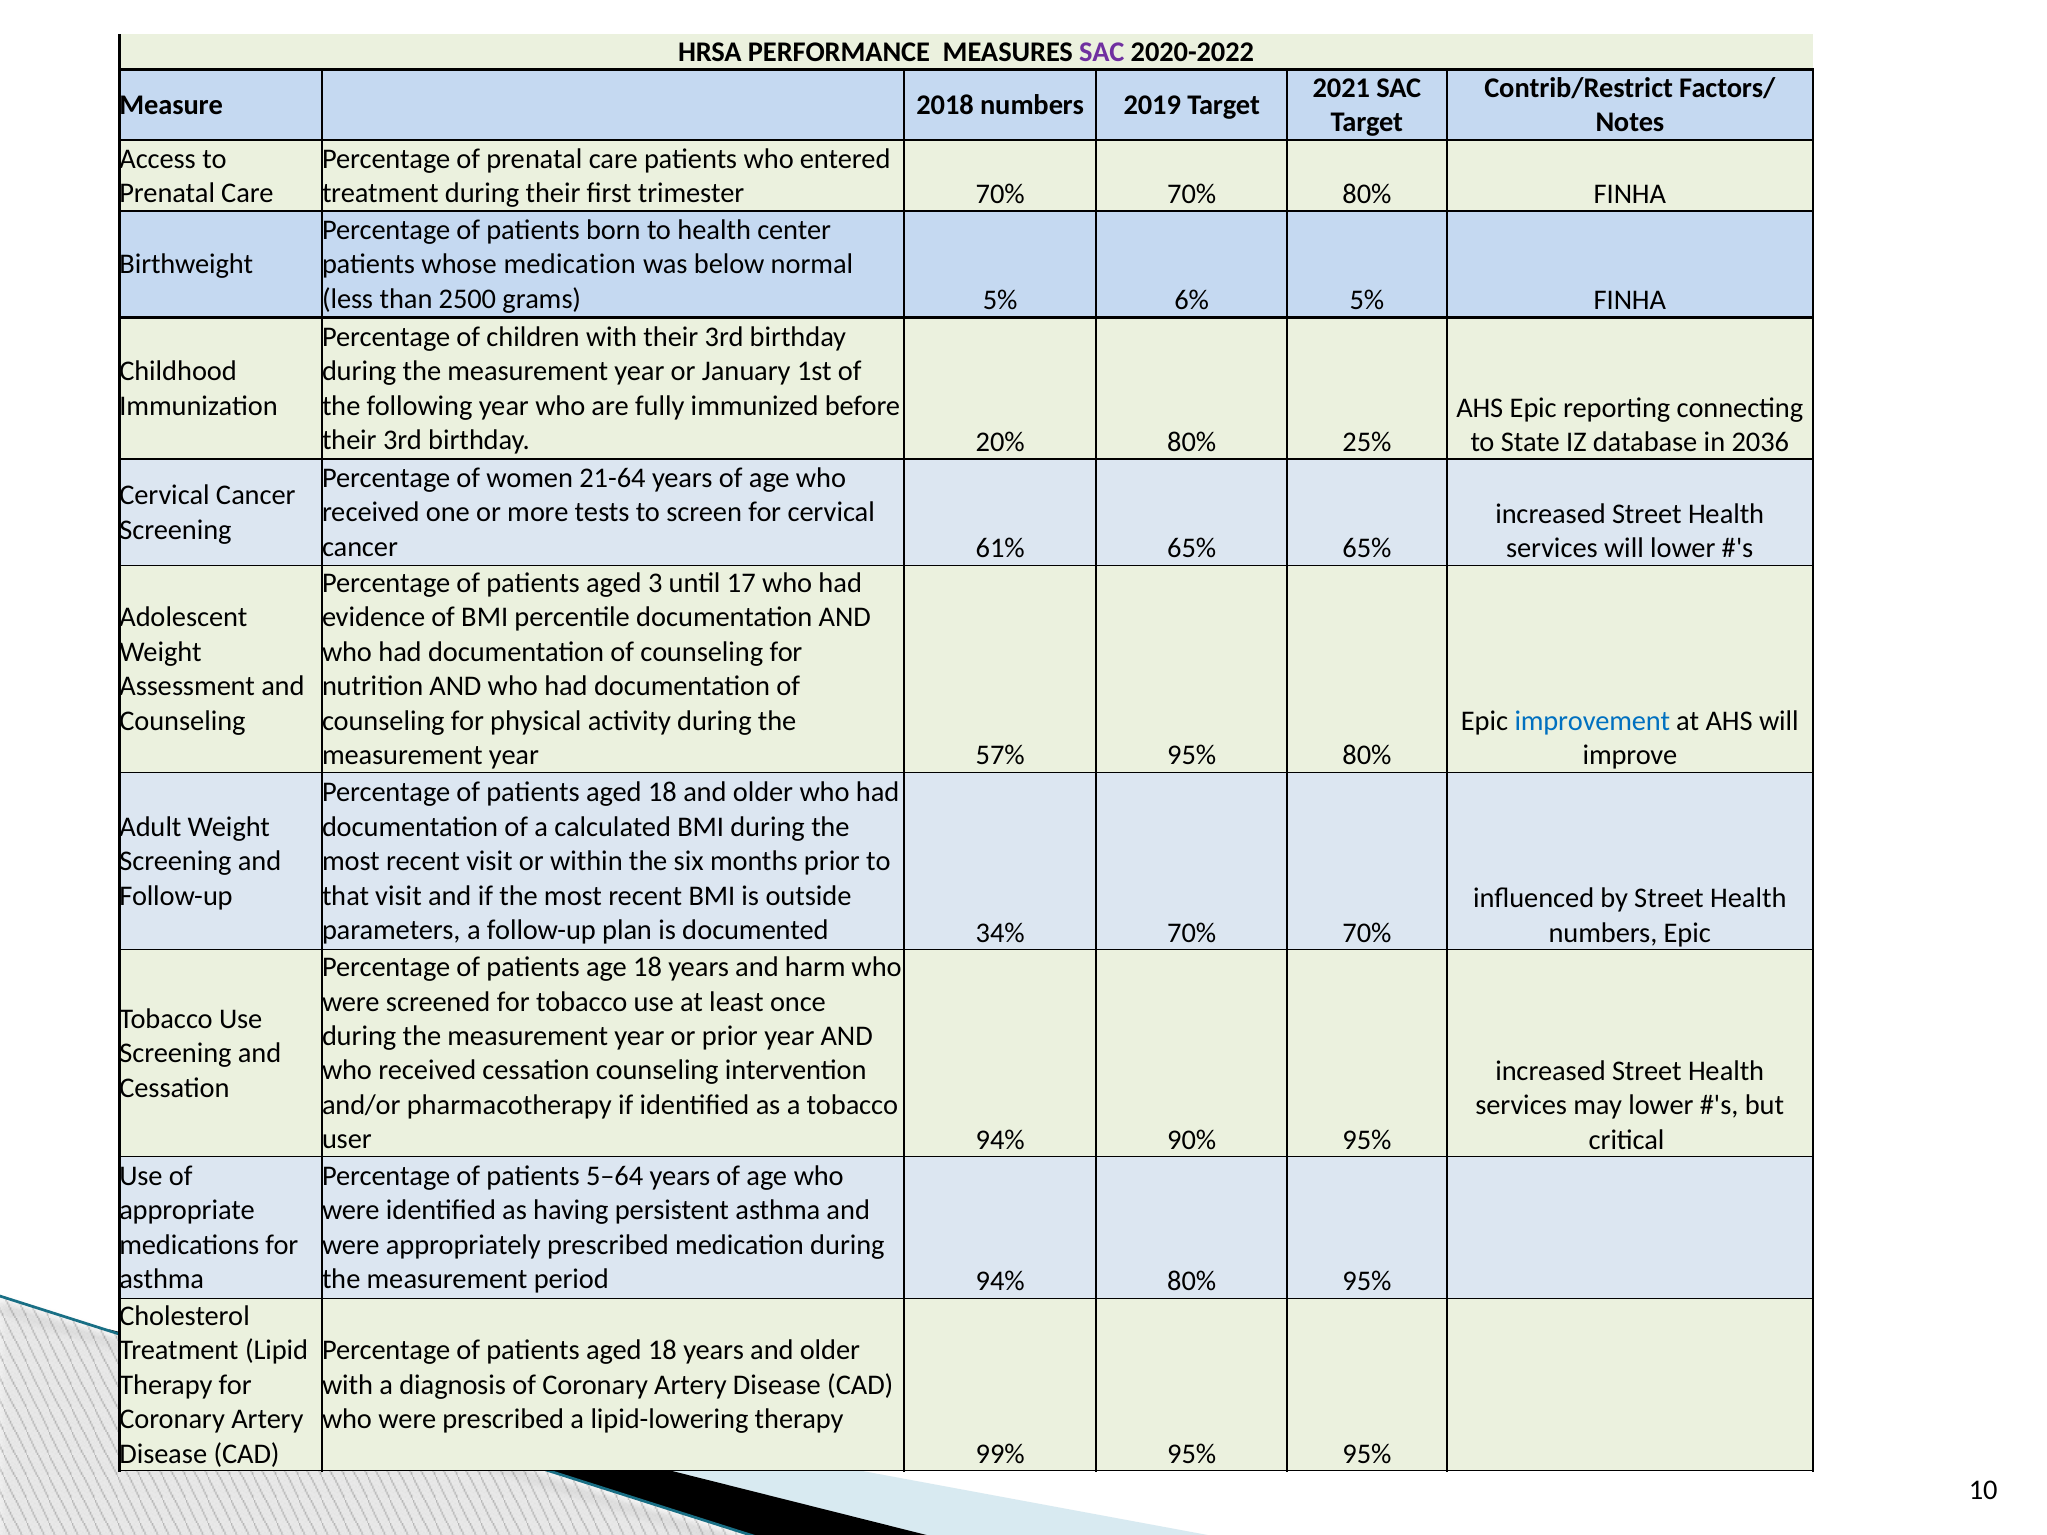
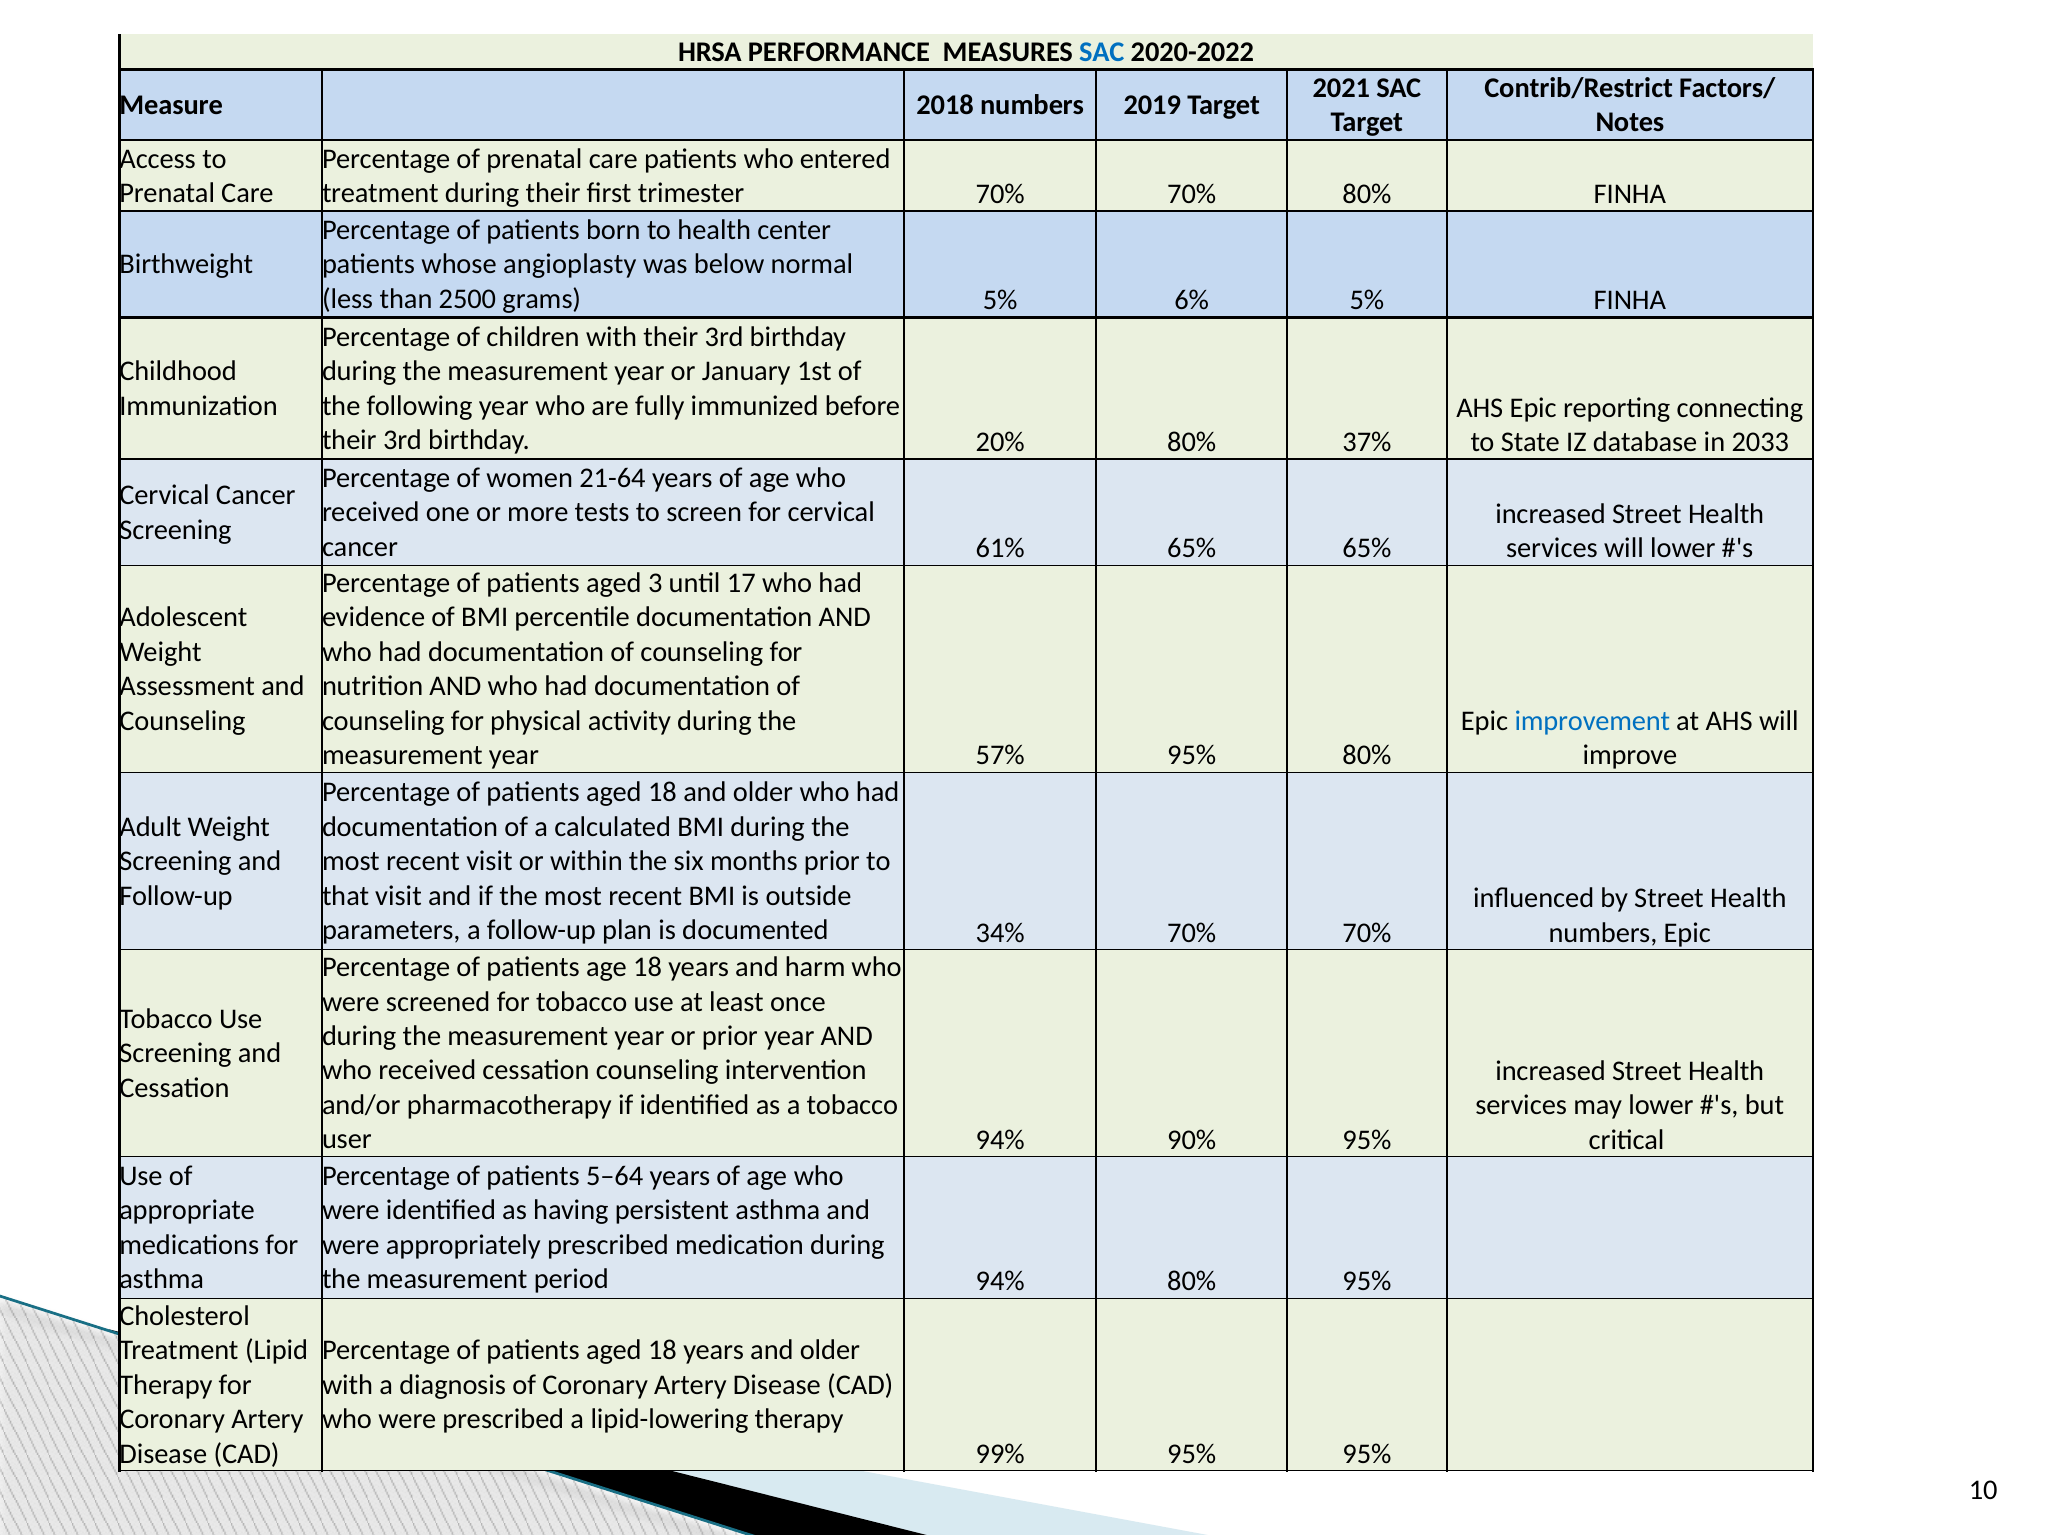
SAC colour: purple -> blue (1102, 53)
whose medication: medication -> angioplasty (570, 265)
25%: 25% -> 37% (1367, 442)
2036: 2036 -> 2033 (1760, 442)
